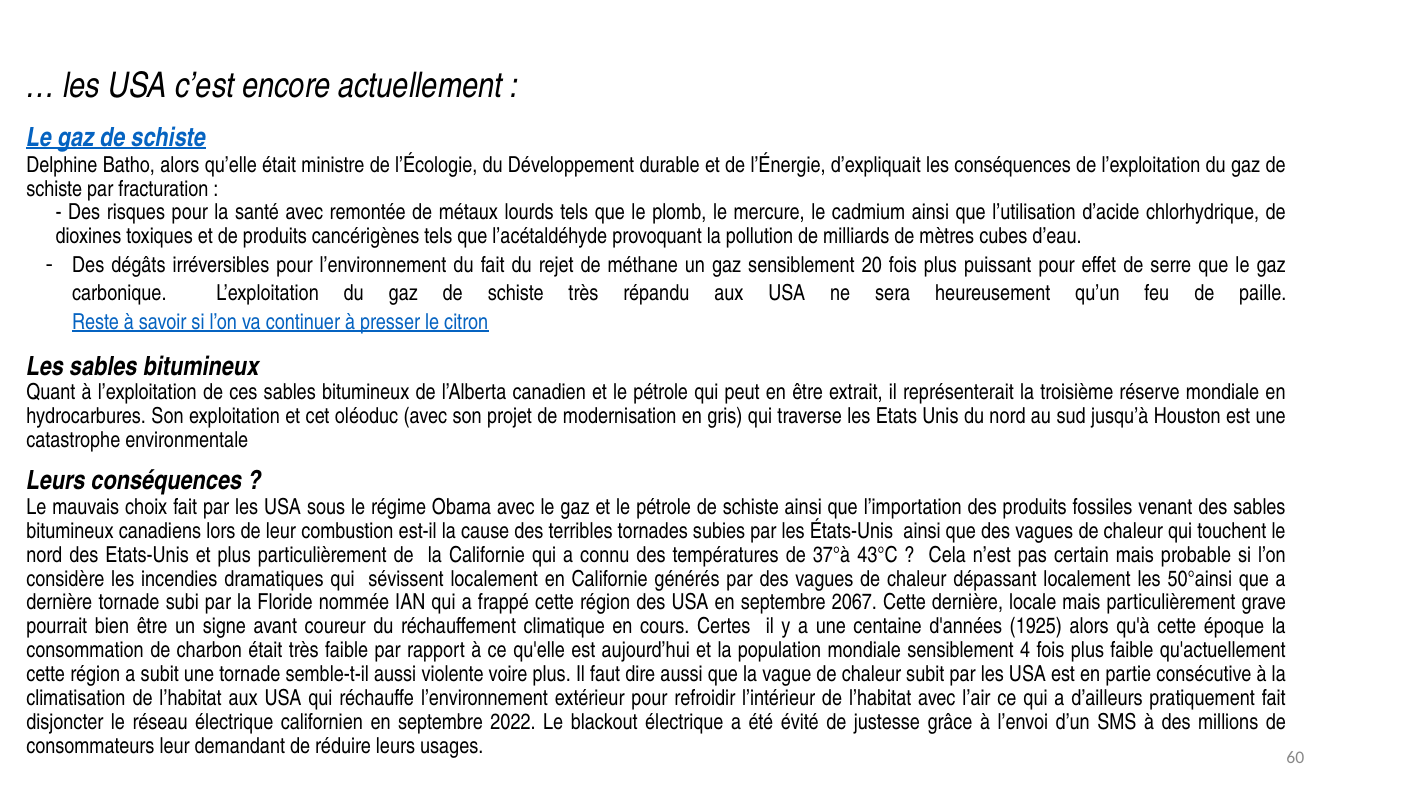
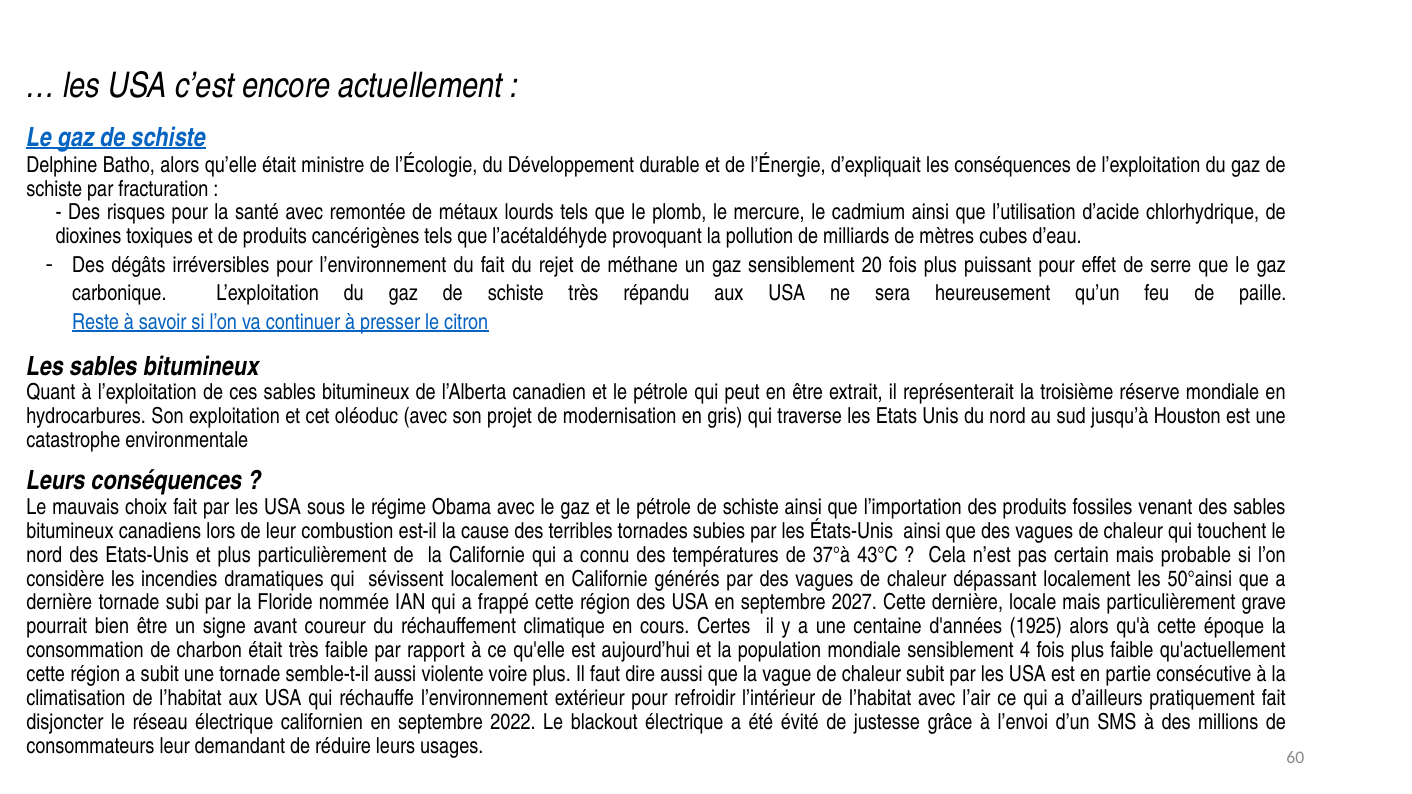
2067: 2067 -> 2027 (854, 603)
